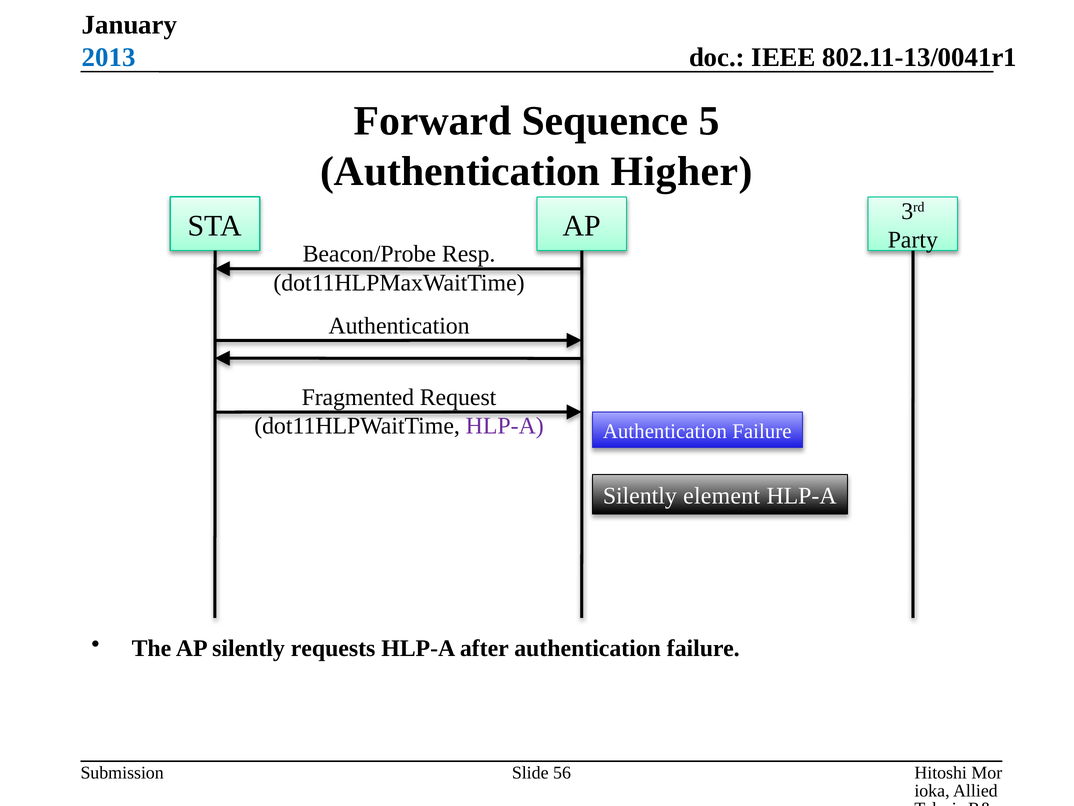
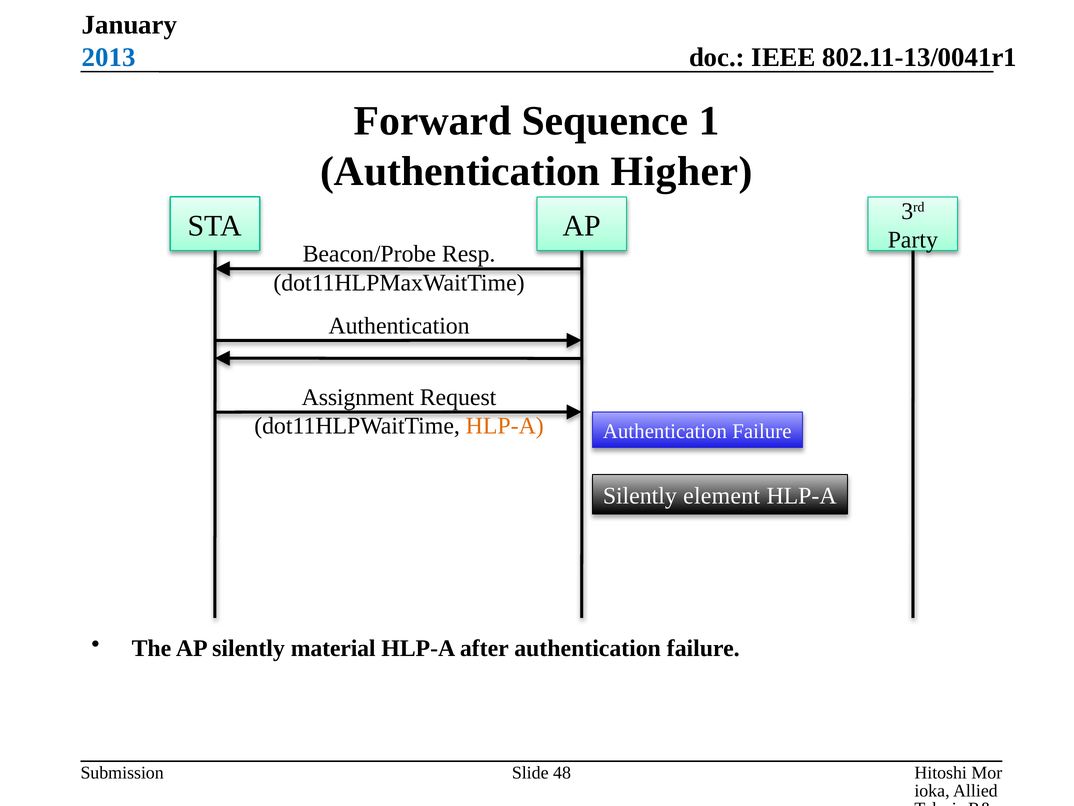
5: 5 -> 1 (709, 121)
Fragmented: Fragmented -> Assignment (358, 397)
HLP-A colour: purple -> orange (505, 426)
requests: requests -> material (333, 648)
56: 56 -> 48 (562, 773)
